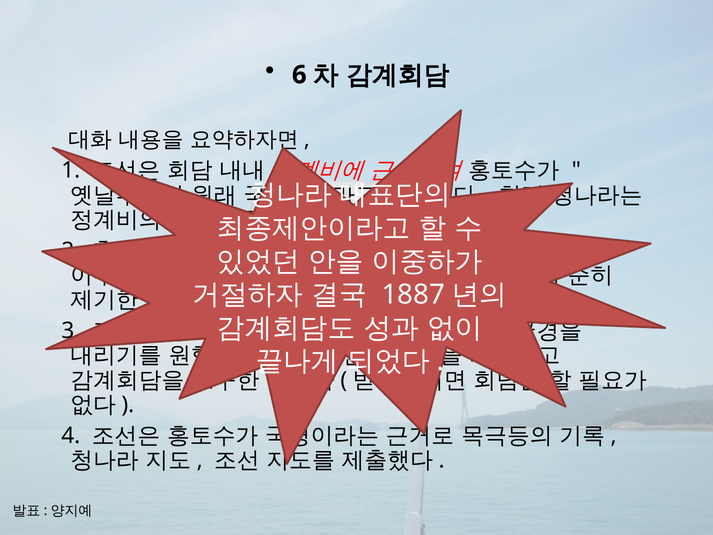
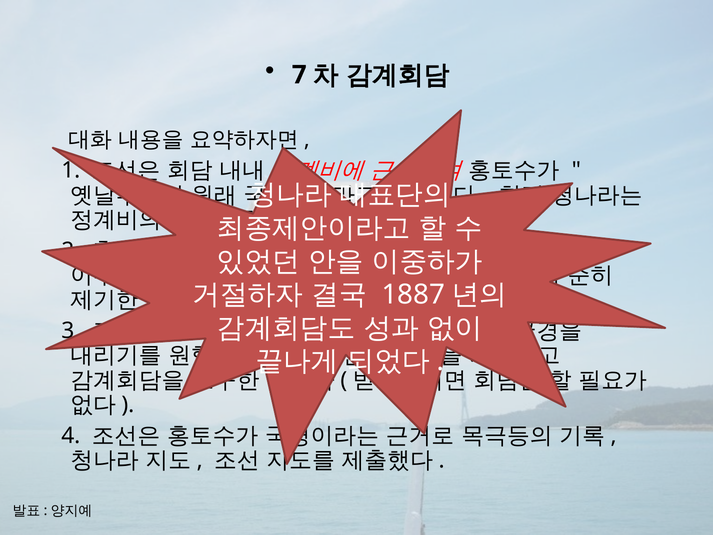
6: 6 -> 7 (299, 75)
